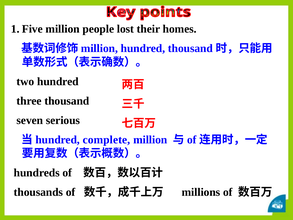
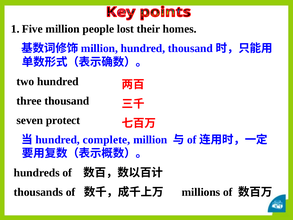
serious: serious -> protect (63, 120)
